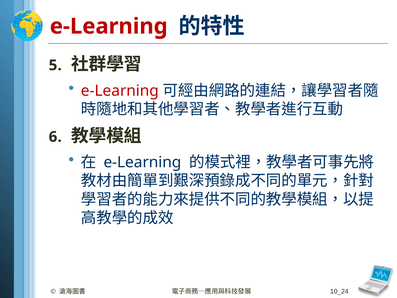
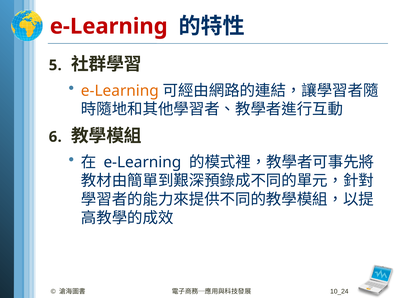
e-Learning colour: red -> orange (120, 91)
